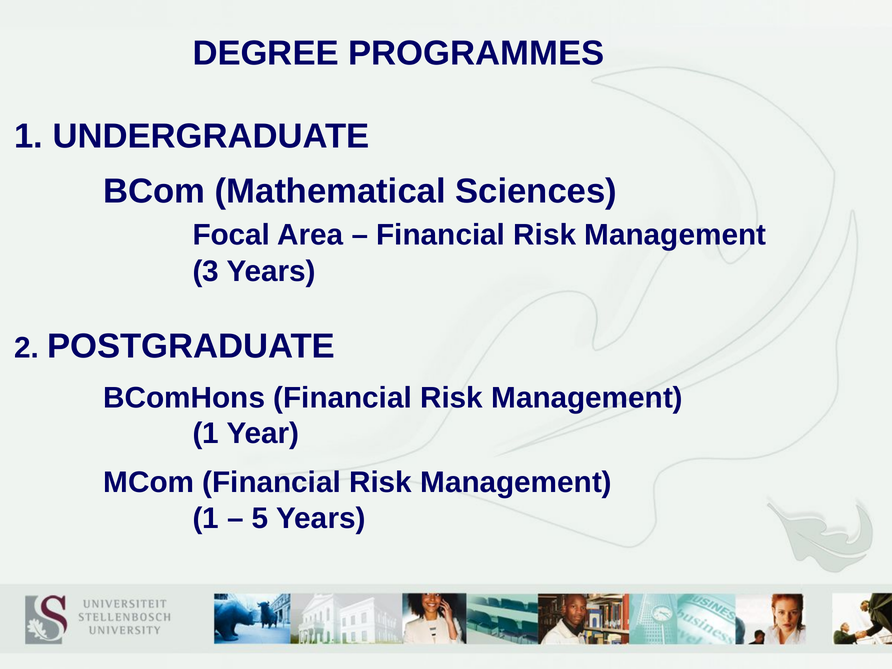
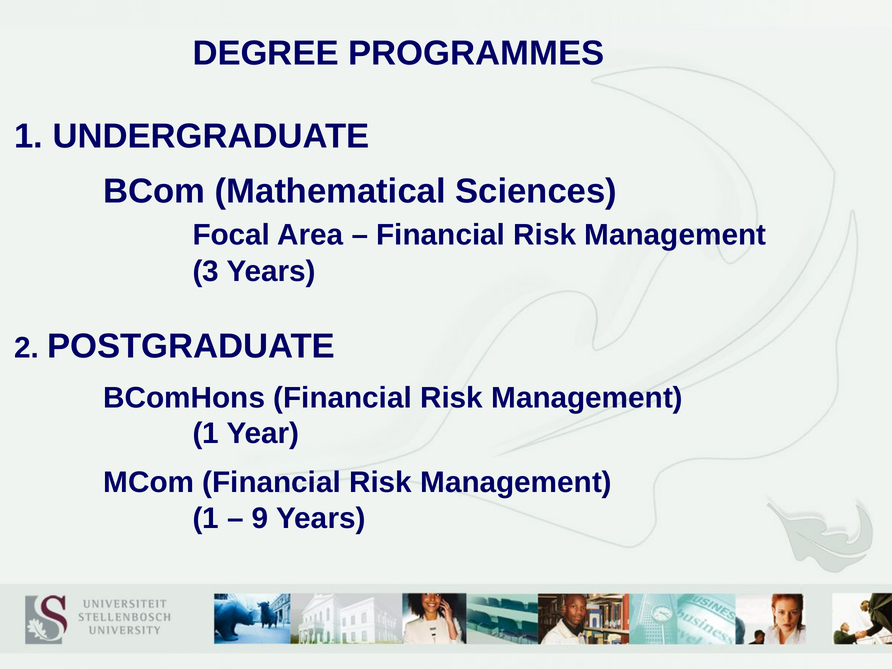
5: 5 -> 9 (260, 518)
